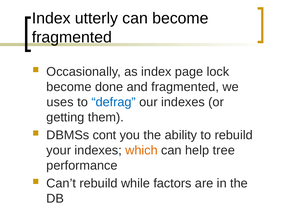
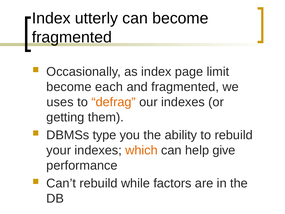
lock: lock -> limit (218, 72)
done: done -> each (109, 87)
defrag colour: blue -> orange (114, 102)
cont: cont -> type (105, 135)
tree: tree -> give (224, 150)
